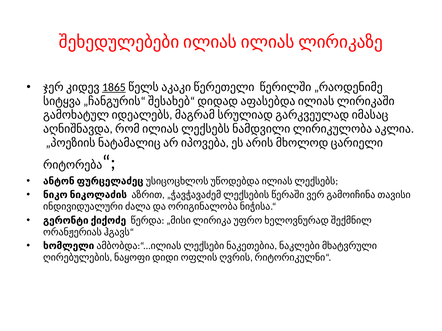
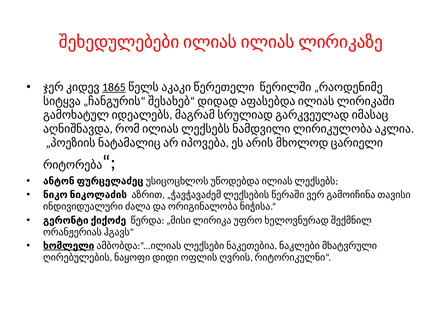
ხომლელი underline: none -> present (69, 246)
